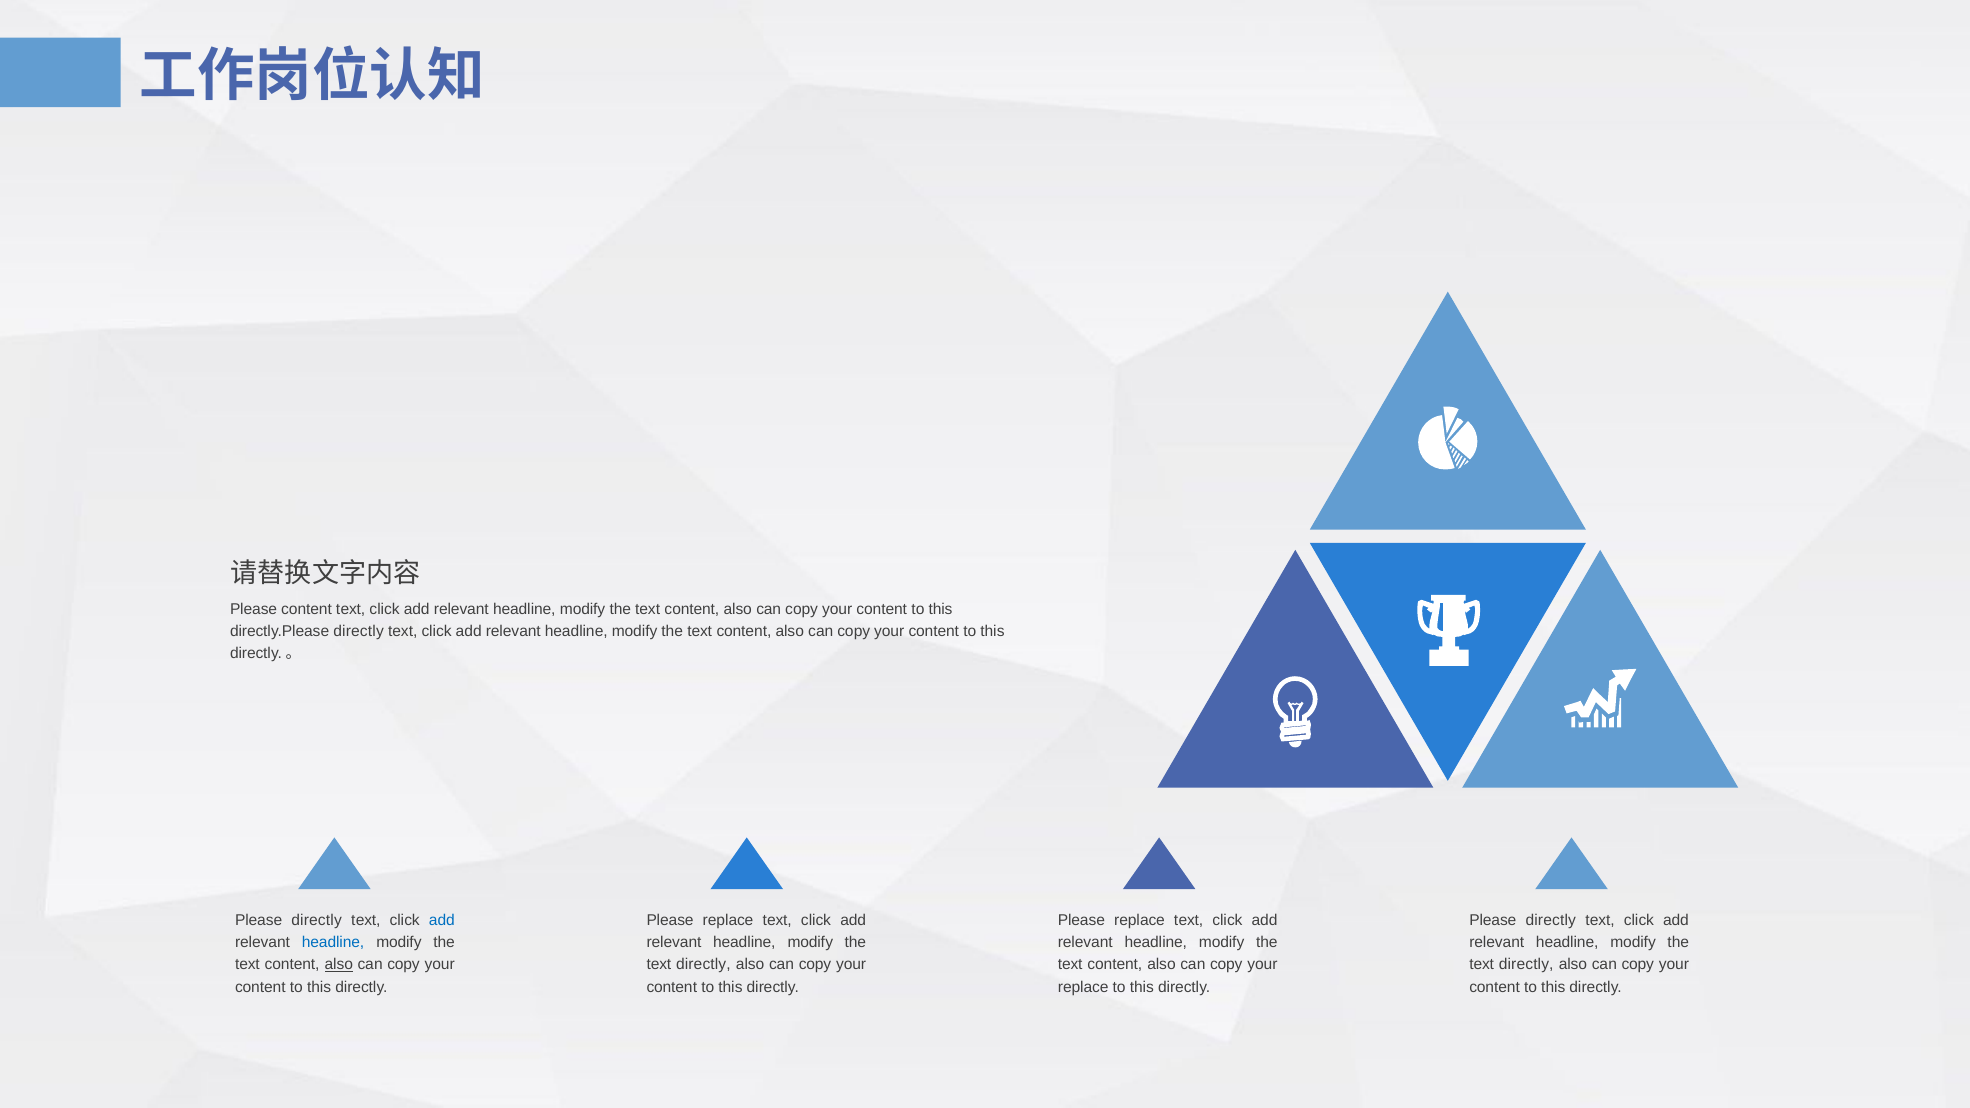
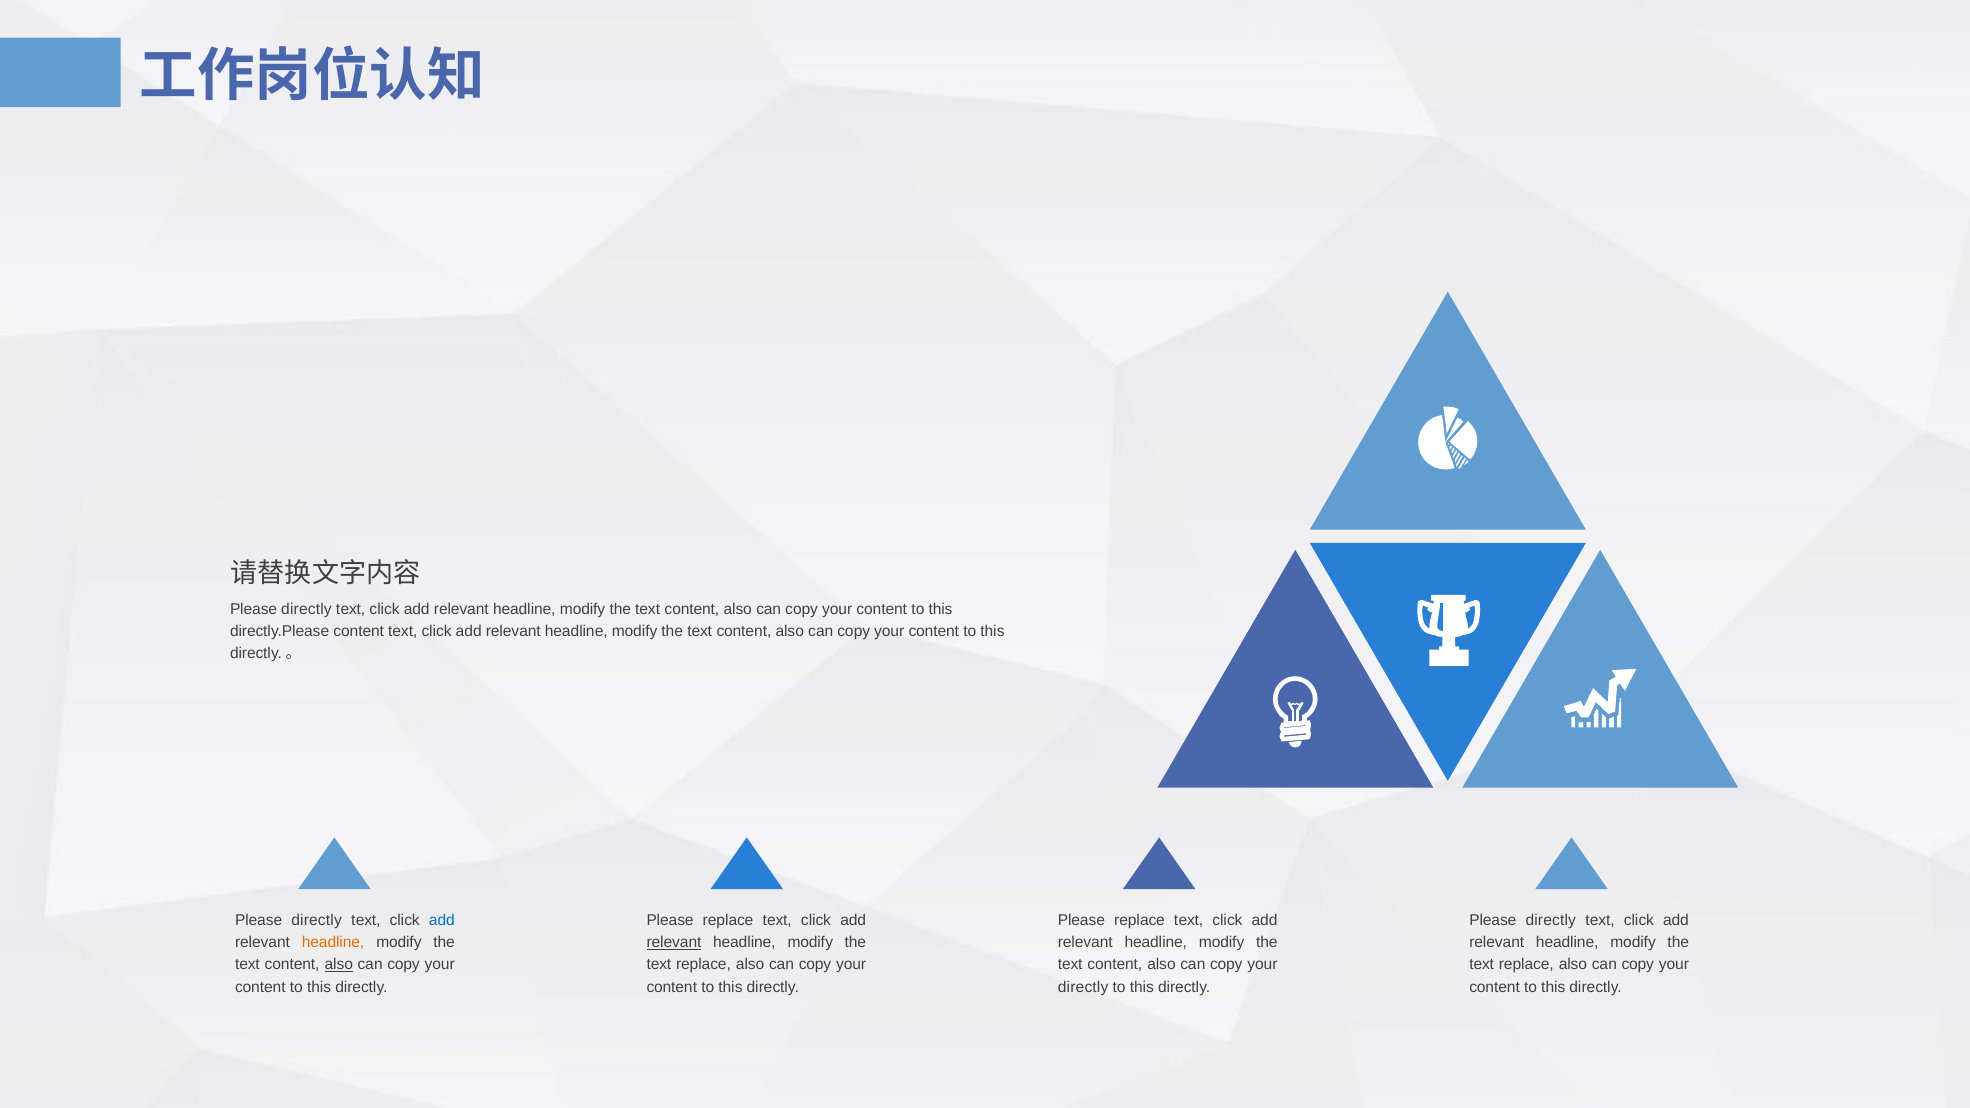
content: content -> directly (306, 609)
directly.Please directly: directly -> content (359, 631)
headline colour: blue -> orange (333, 942)
relevant underline: none -> present (674, 942)
directly: directly -> replace (703, 965)
directly: directly -> replace (1526, 965)
replace: replace -> directly (1083, 987)
